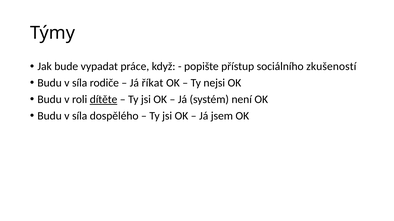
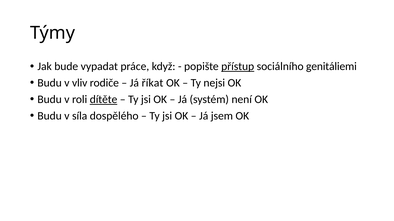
přístup underline: none -> present (238, 67)
zkušeností: zkušeností -> genitáliemi (331, 67)
síla: síla -> vliv (80, 83)
